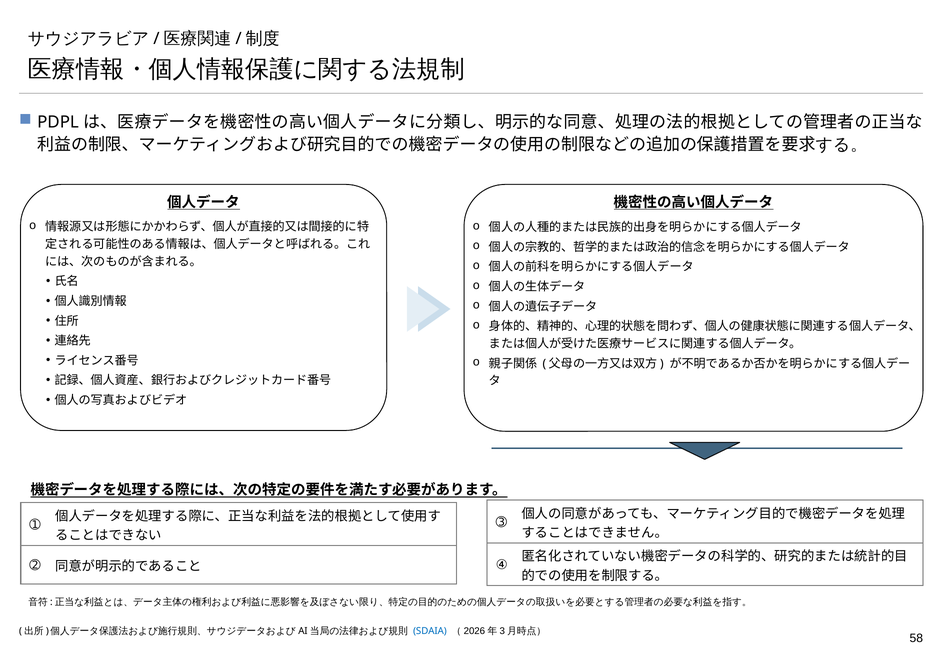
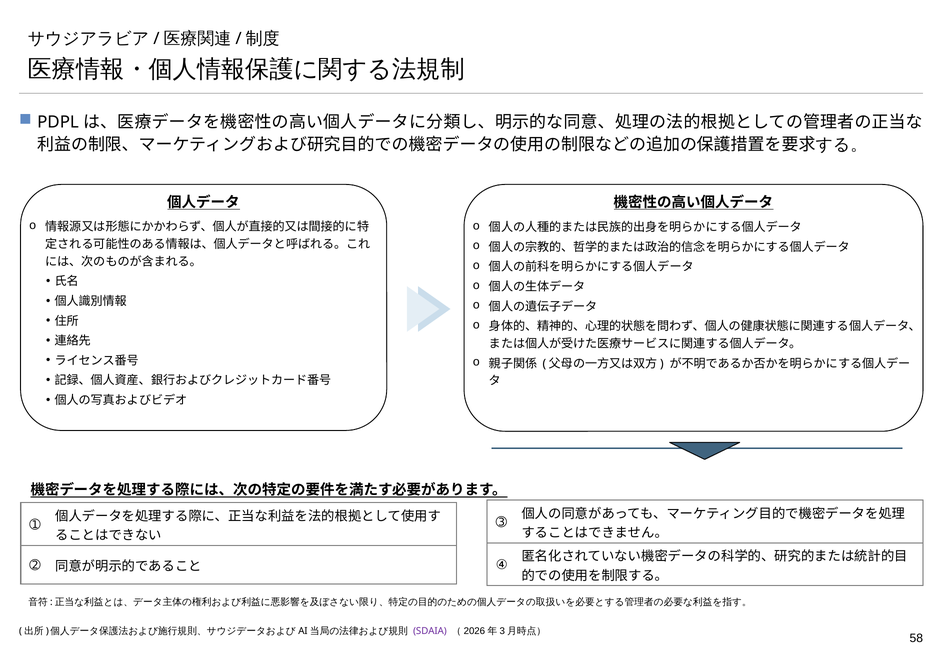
SDAIA colour: blue -> purple (430, 631)
